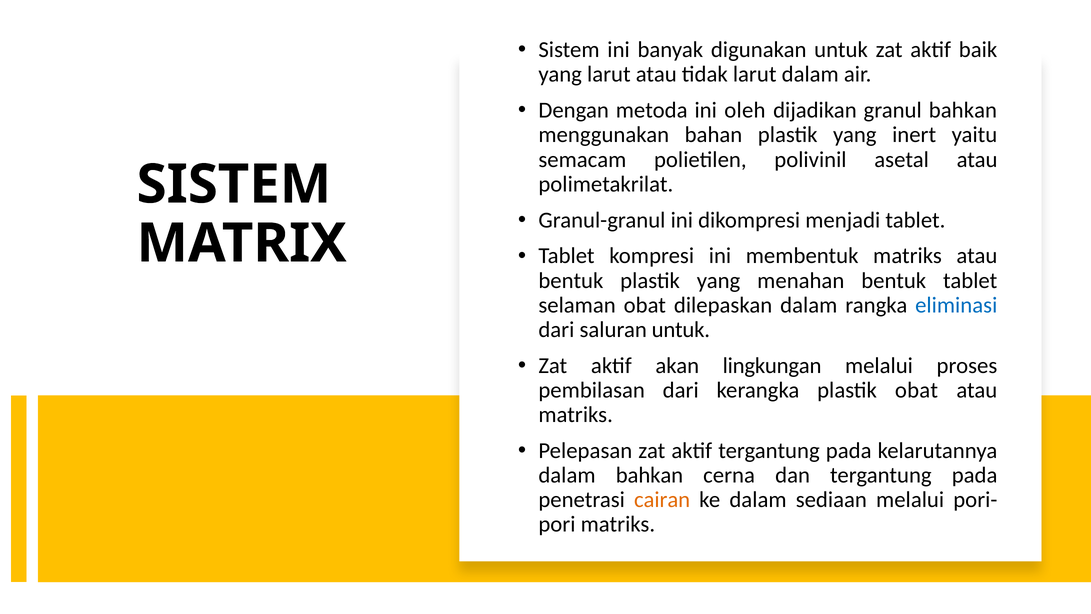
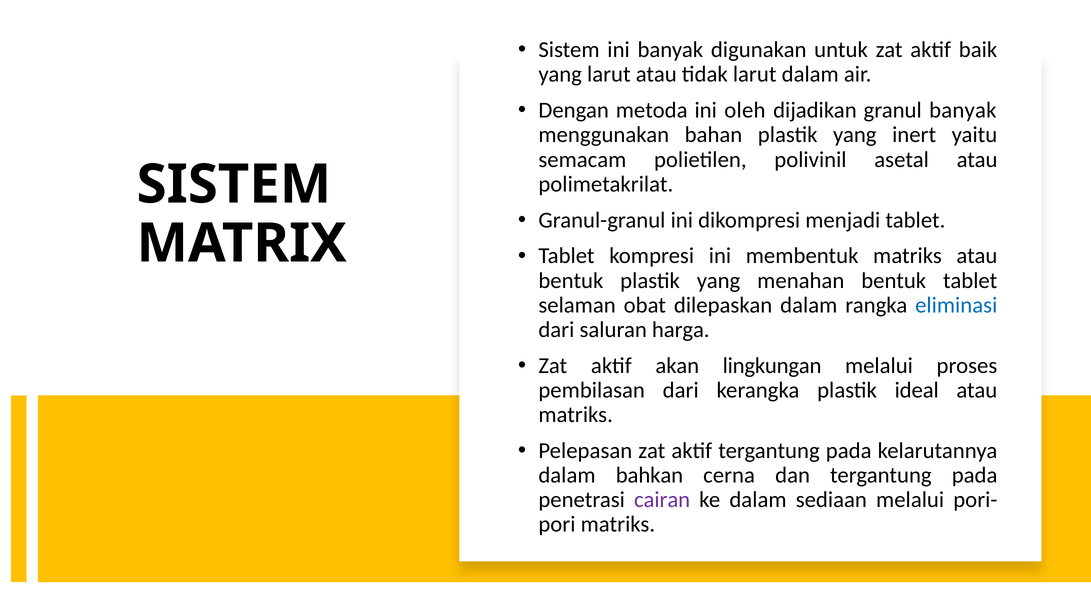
granul bahkan: bahkan -> banyak (963, 110)
saluran untuk: untuk -> harga (681, 329)
plastik obat: obat -> ideal (917, 390)
cairan colour: orange -> purple (662, 499)
